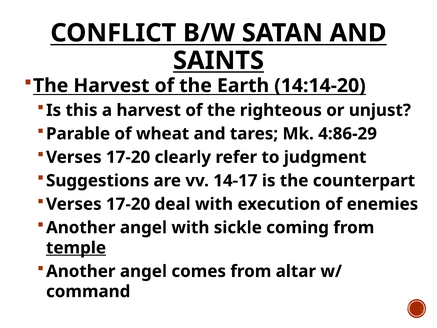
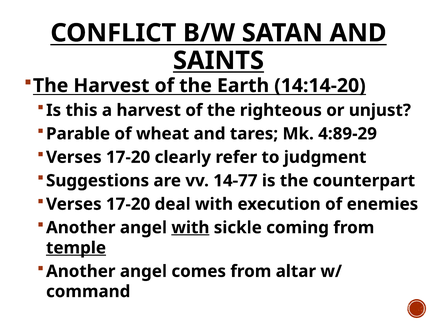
4:86-29: 4:86-29 -> 4:89-29 (348, 134)
14-17: 14-17 -> 14-77 (235, 181)
with underline: none -> present (190, 227)
